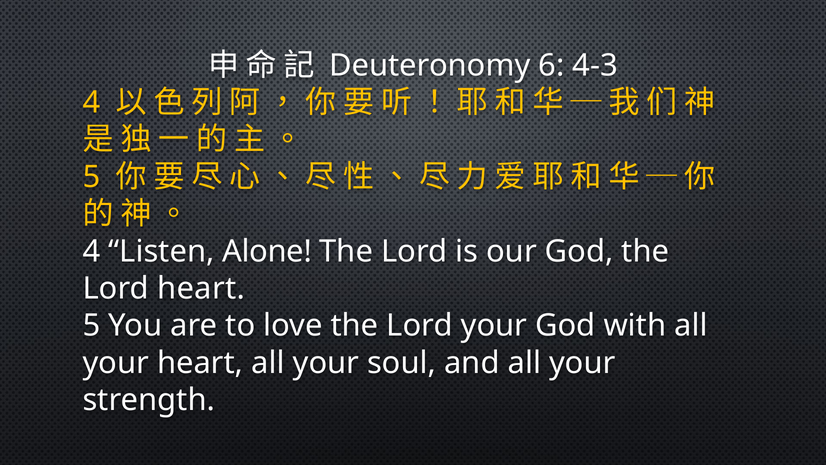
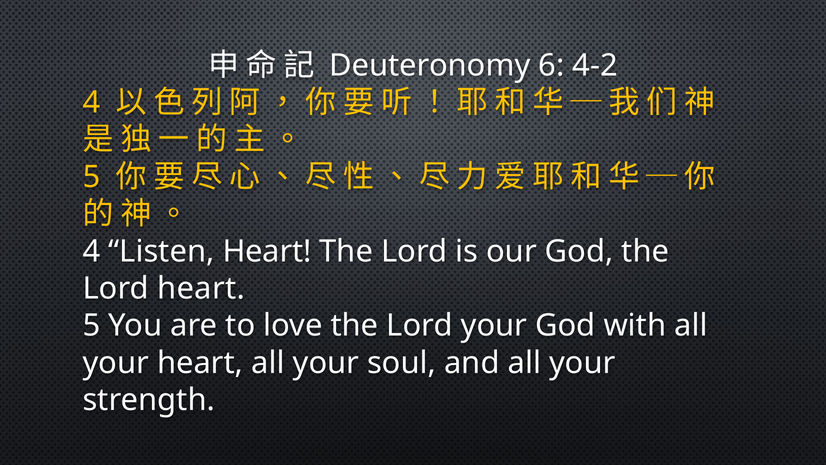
4-3: 4-3 -> 4-2 (595, 65)
Listen Alone: Alone -> Heart (267, 251)
